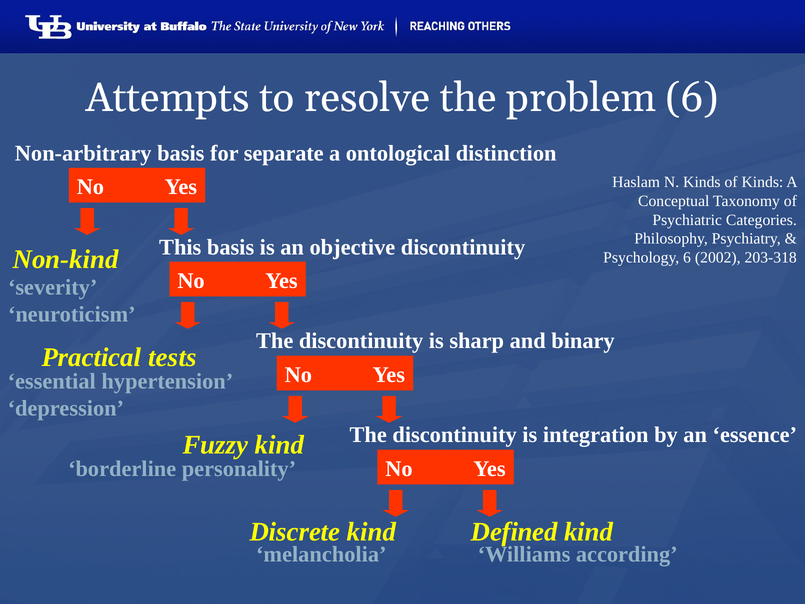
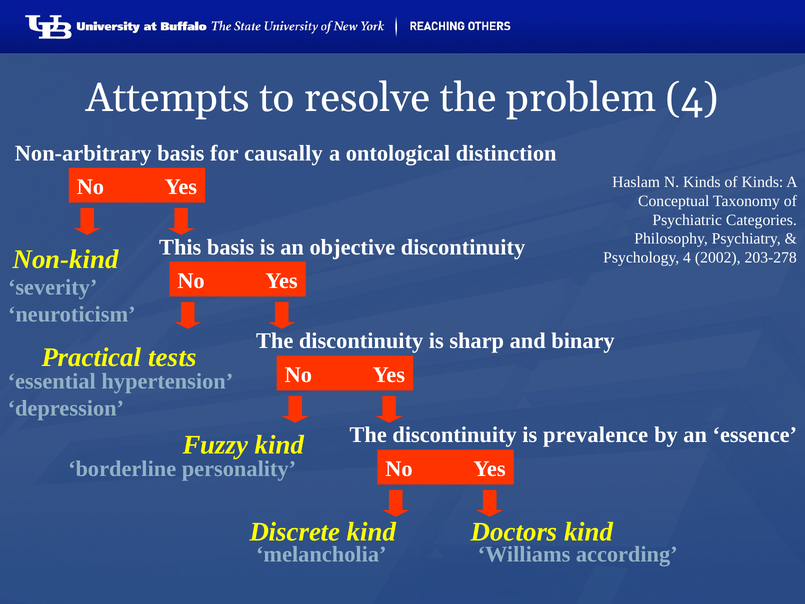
problem 6: 6 -> 4 (692, 98)
separate: separate -> causally (284, 153)
Psychology 6: 6 -> 4 (687, 257)
203-318: 203-318 -> 203-278 (771, 257)
integration: integration -> prevalence (596, 435)
Defined: Defined -> Doctors (514, 532)
